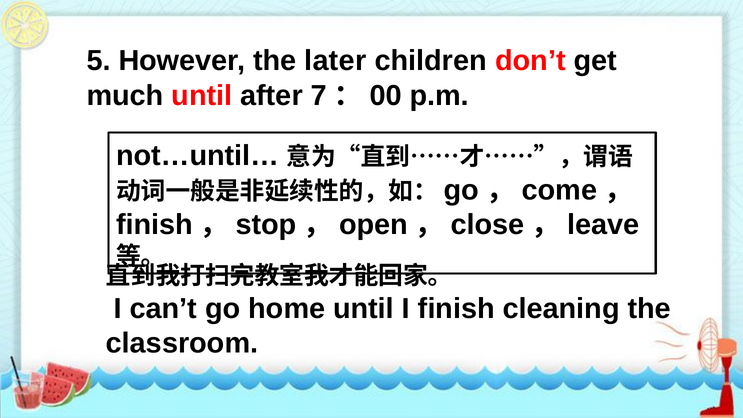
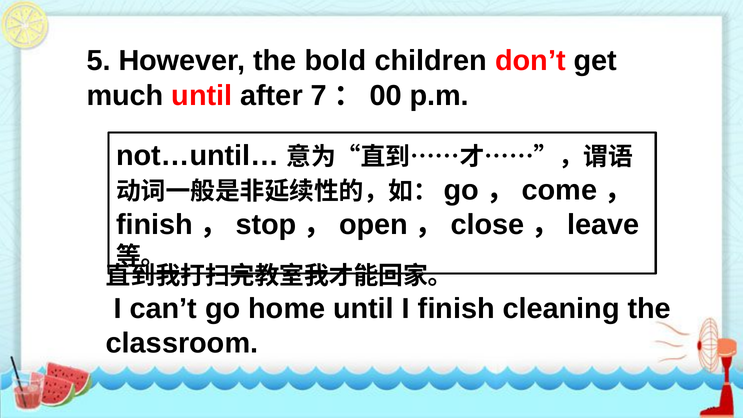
later: later -> bold (335, 61)
